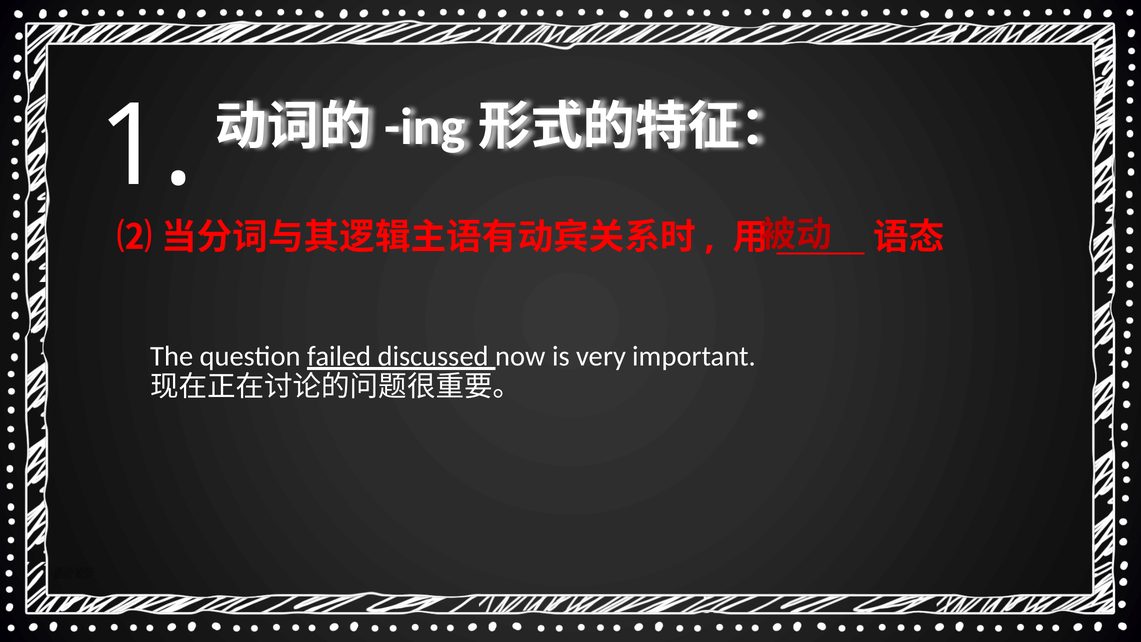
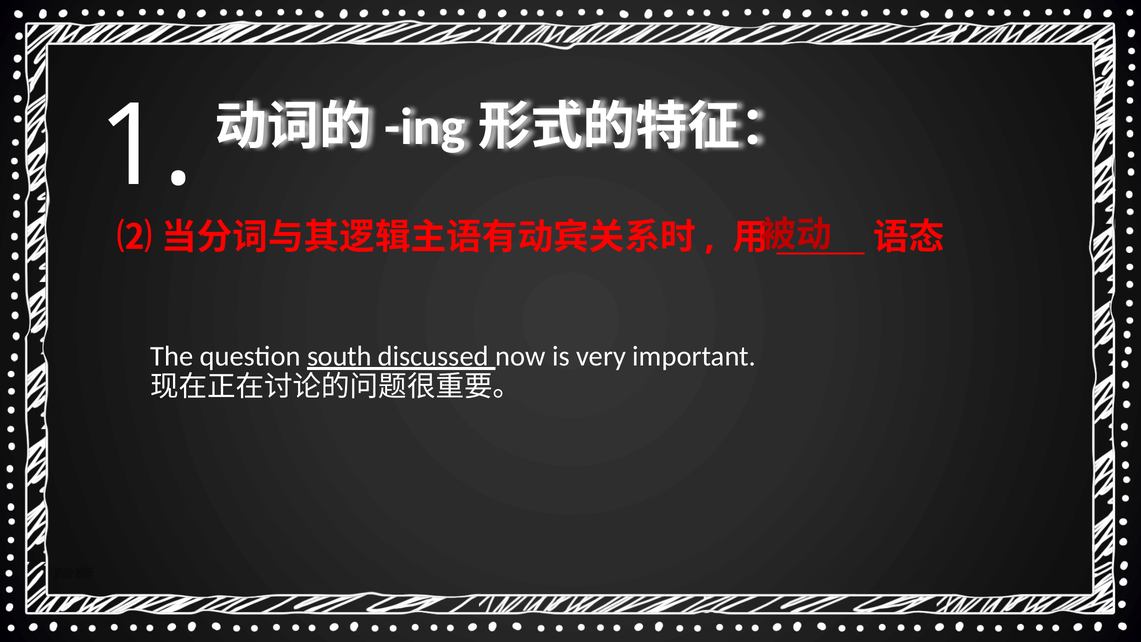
failed: failed -> south (339, 356)
